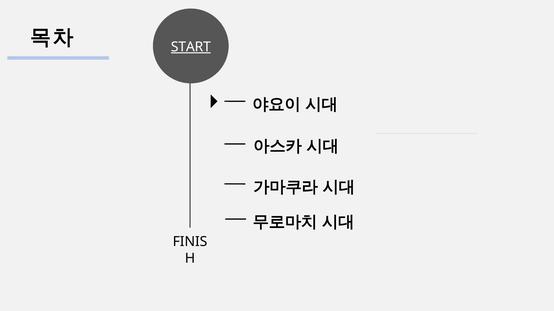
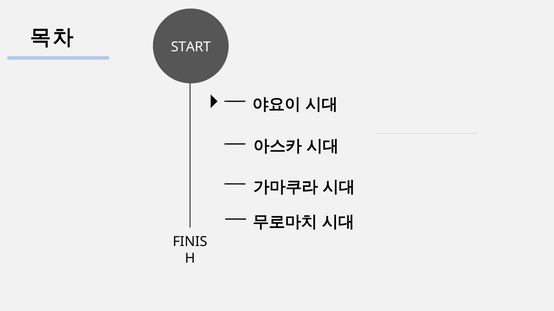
START underline: present -> none (191, 47)
